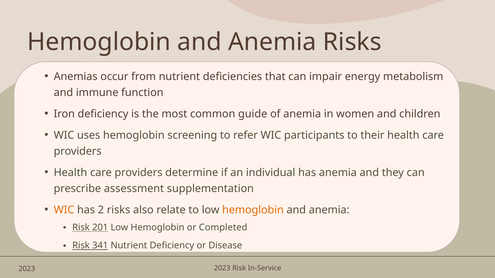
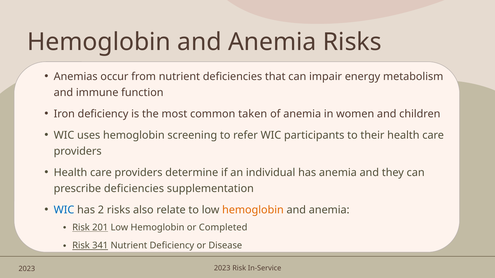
guide: guide -> taken (253, 114)
prescribe assessment: assessment -> deficiencies (134, 189)
WIC colour: orange -> blue (64, 210)
